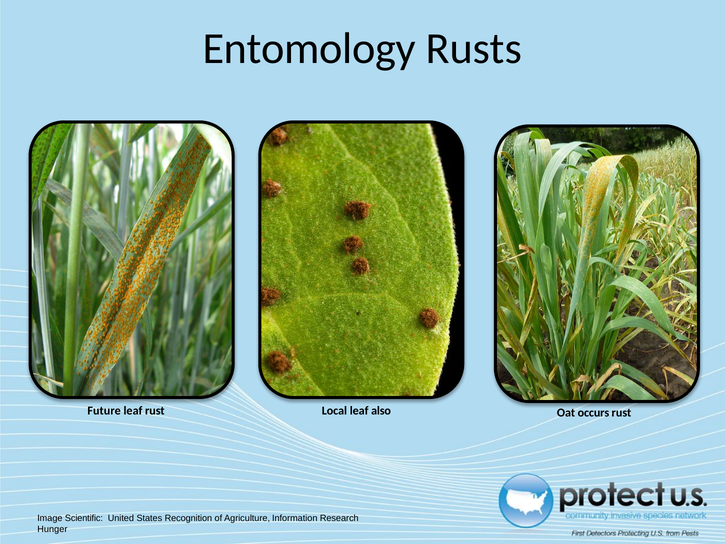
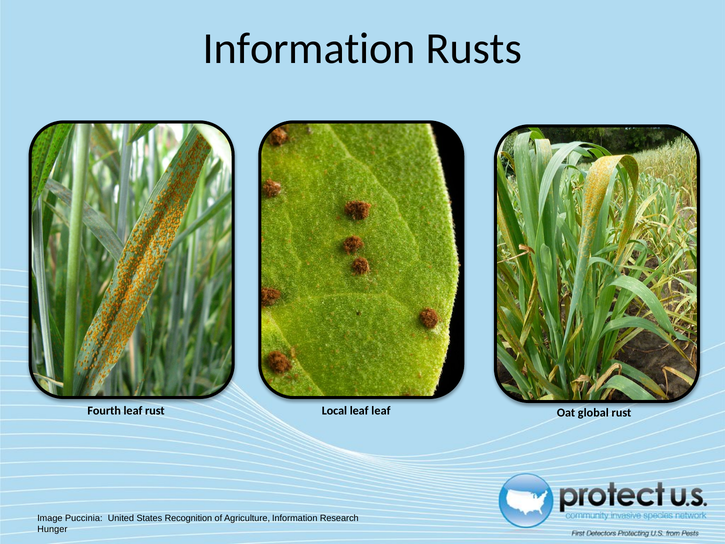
Entomology: Entomology -> Information (309, 48)
Future: Future -> Fourth (104, 410)
leaf also: also -> leaf (381, 410)
occurs: occurs -> global (593, 413)
Scientific: Scientific -> Puccinia (84, 518)
